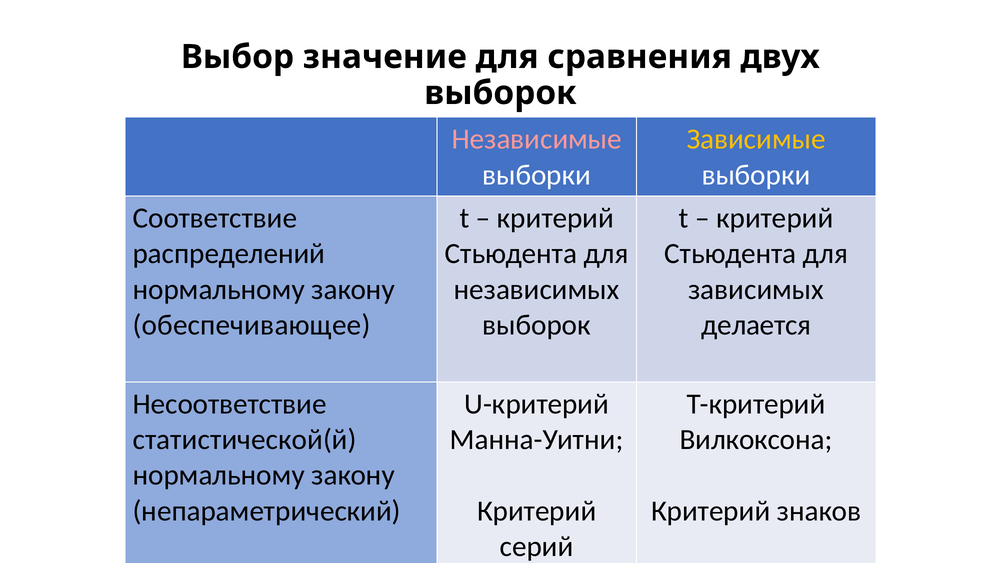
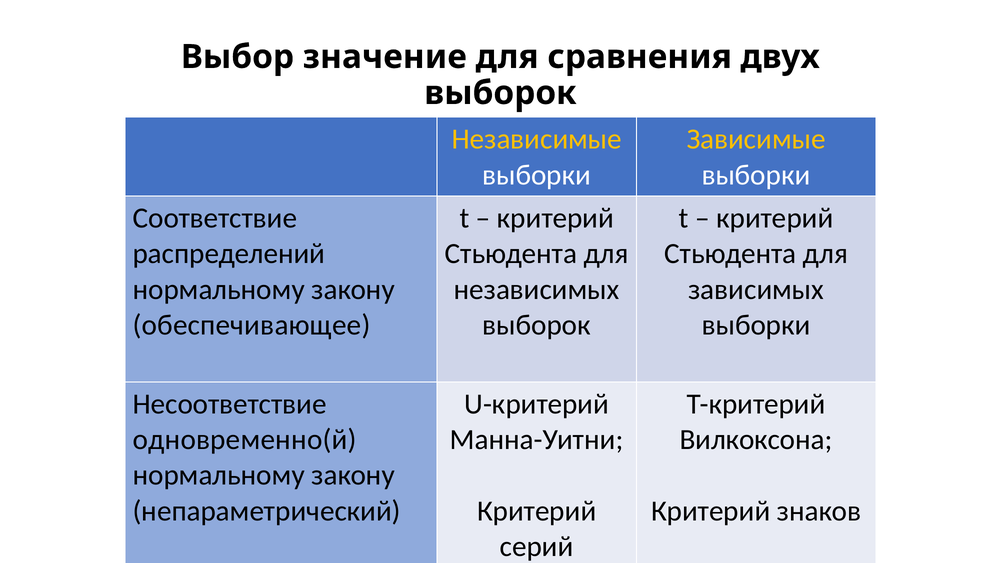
Независимые colour: pink -> yellow (537, 139)
делается: делается -> выборки (756, 325)
статистической(й: статистической(й -> одновременно(й (245, 440)
